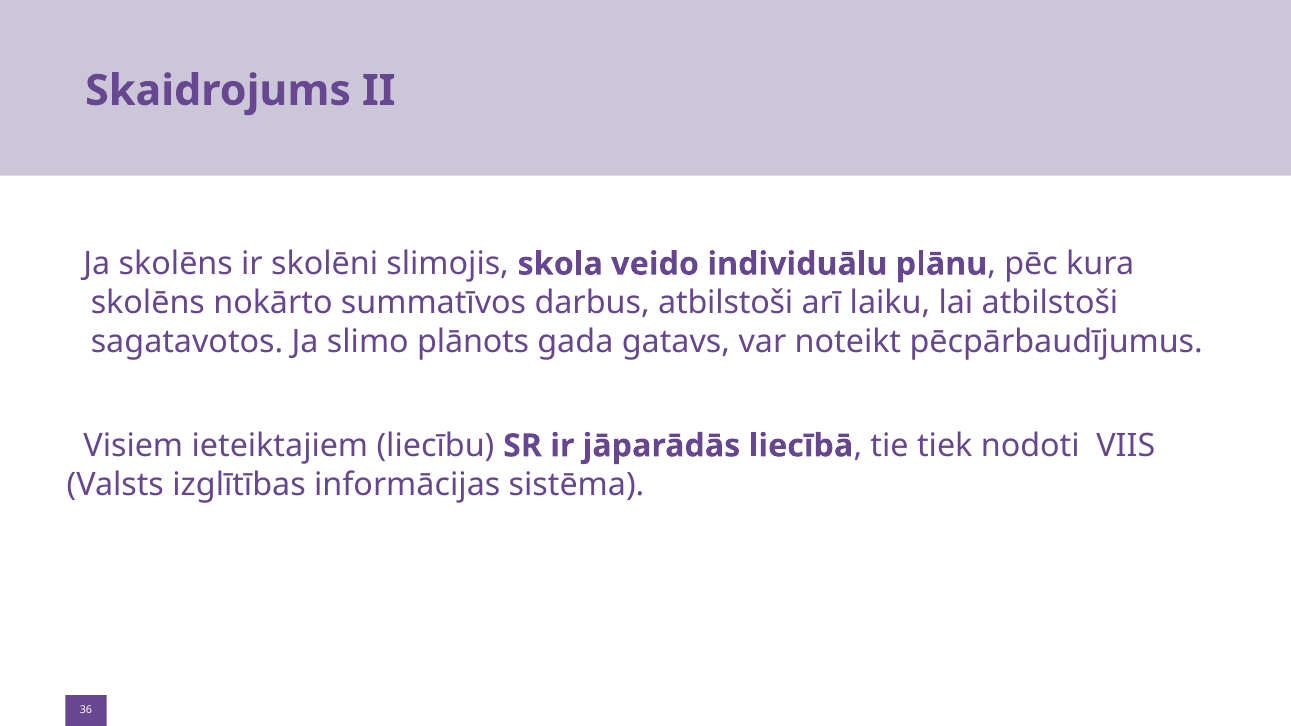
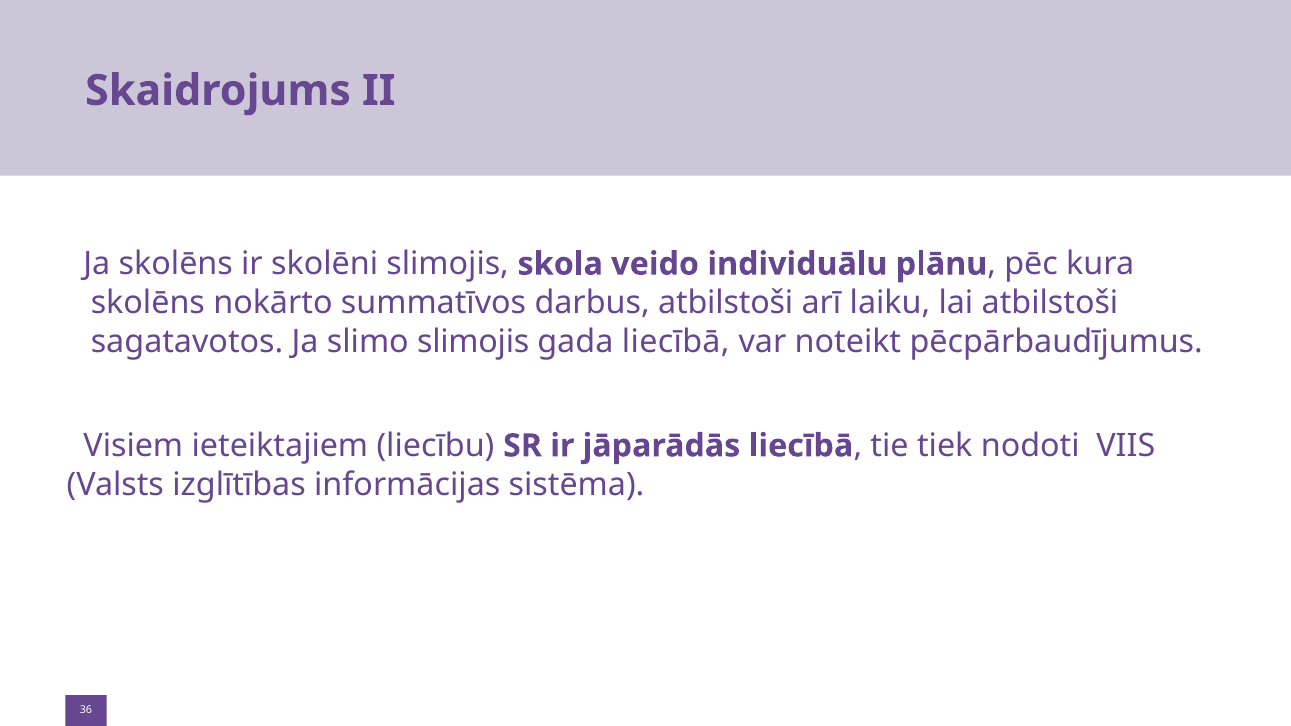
slimo plānots: plānots -> slimojis (473, 342)
gada gatavs: gatavs -> liecībā (676, 342)
